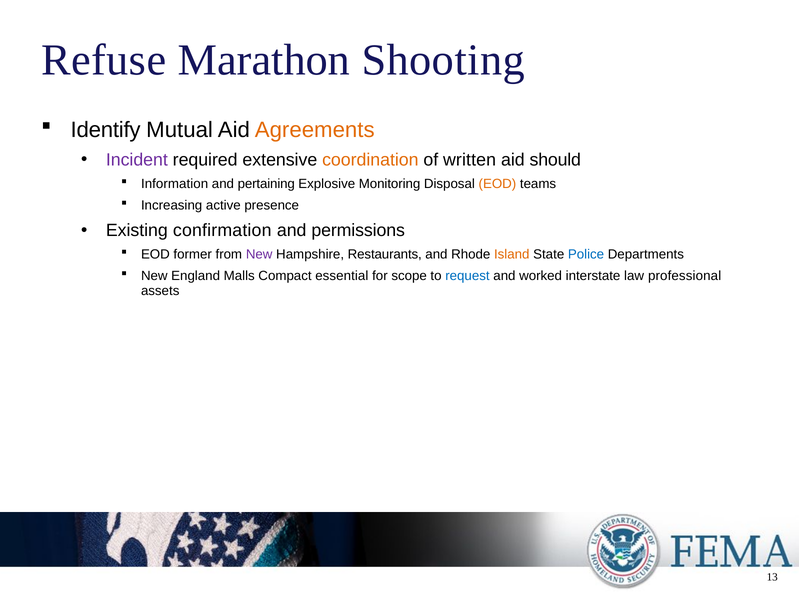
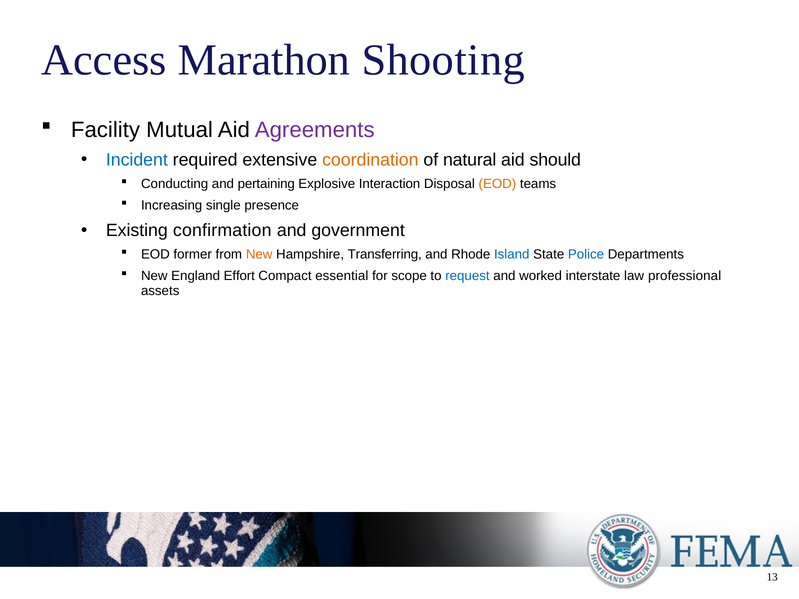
Refuse: Refuse -> Access (104, 60)
Identify: Identify -> Facility (105, 130)
Agreements colour: orange -> purple (315, 130)
Incident colour: purple -> blue (137, 160)
written: written -> natural (470, 160)
Information: Information -> Conducting (175, 184)
Monitoring: Monitoring -> Interaction (390, 184)
active: active -> single (223, 205)
permissions: permissions -> government (358, 230)
New colour: purple -> orange (259, 254)
Restaurants: Restaurants -> Transferring (385, 254)
Island colour: orange -> blue (512, 254)
Malls: Malls -> Effort (239, 276)
